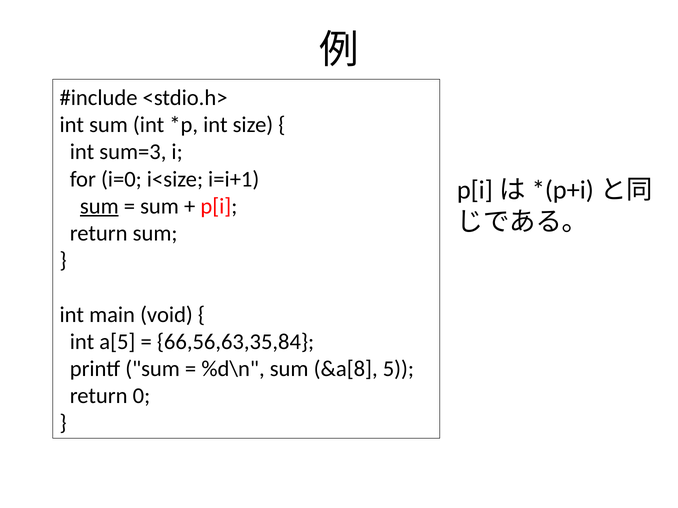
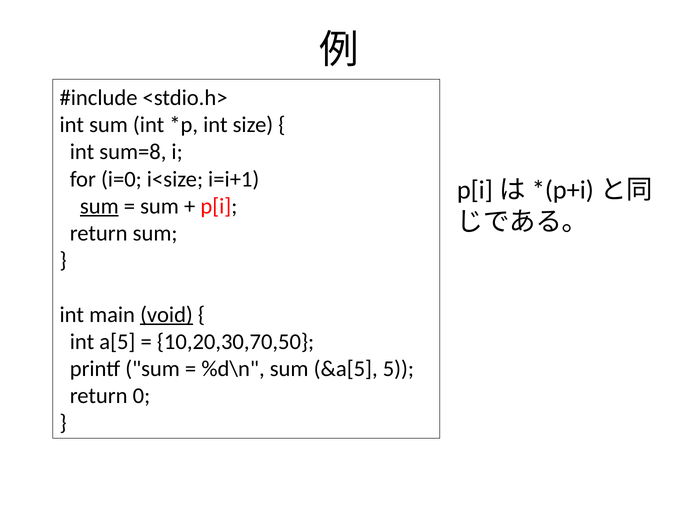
sum=3: sum=3 -> sum=8 (133, 152)
void underline: none -> present (166, 315)
66,56,63,35,84: 66,56,63,35,84 -> 10,20,30,70,50 (236, 342)
&a[8: &a[8 -> &a[5 (346, 369)
